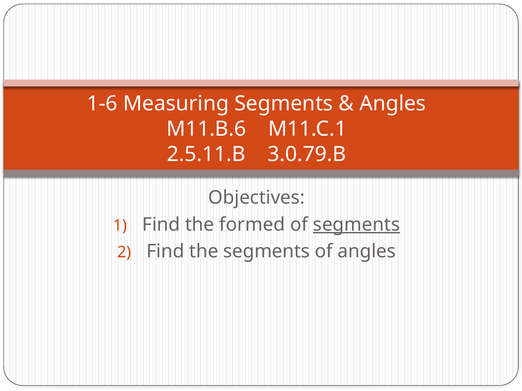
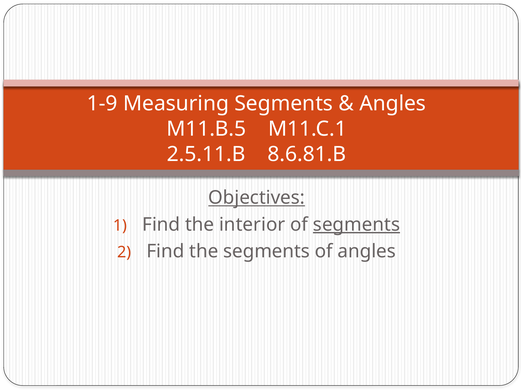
1-6: 1-6 -> 1-9 (102, 104)
M11.B.6: M11.B.6 -> M11.B.5 (206, 129)
3.0.79.B: 3.0.79.B -> 8.6.81.B (307, 154)
Objectives underline: none -> present (257, 198)
formed: formed -> interior (252, 225)
